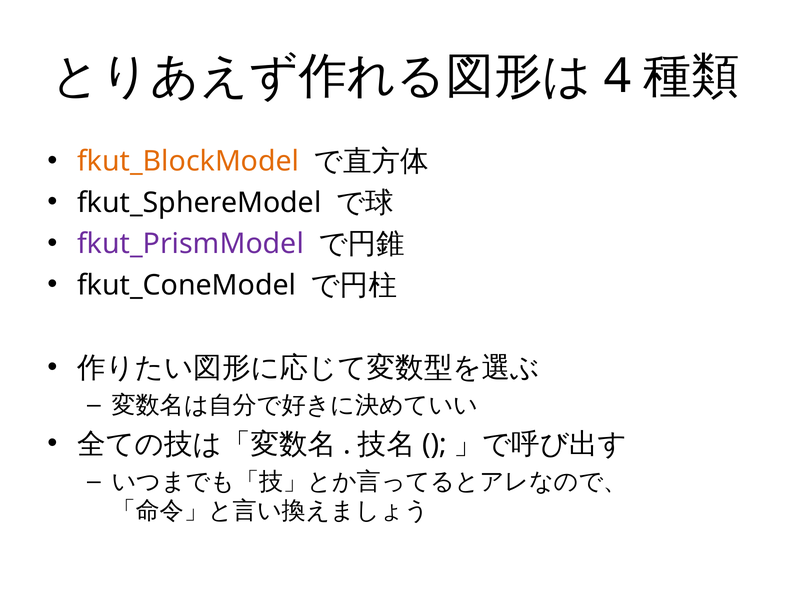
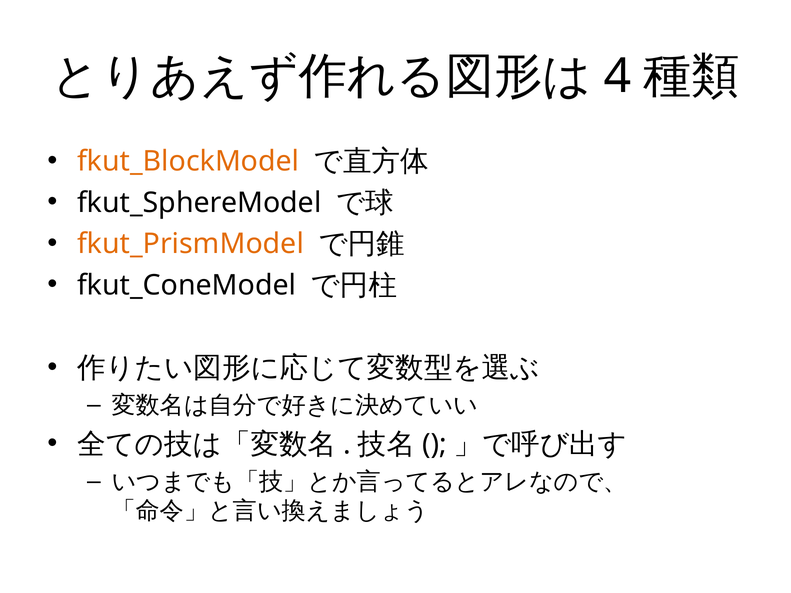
fkut_PrismModel colour: purple -> orange (191, 244)
